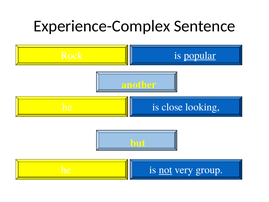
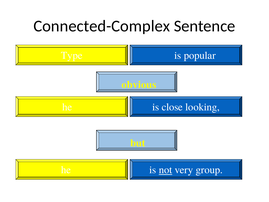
Experience-Complex: Experience-Complex -> Connected-Complex (102, 26)
Rock: Rock -> Type (72, 55)
popular underline: present -> none (200, 55)
another: another -> obvious (139, 85)
